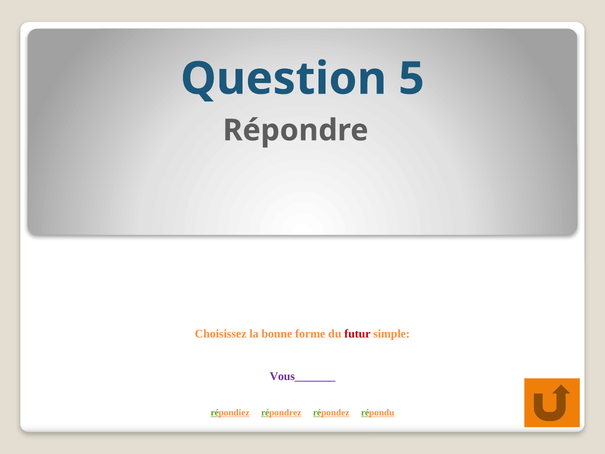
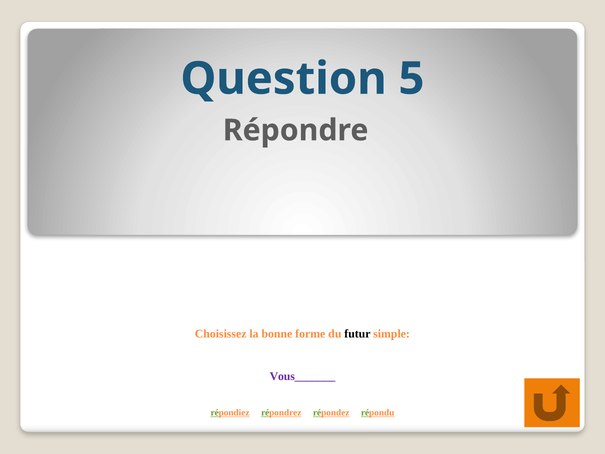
futur colour: red -> black (357, 334)
